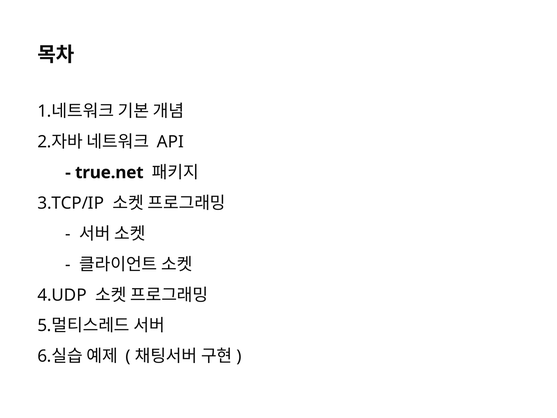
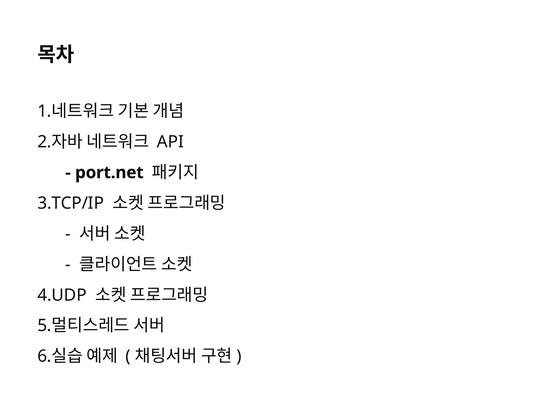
true.net: true.net -> port.net (109, 172)
